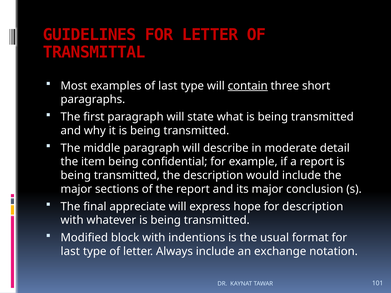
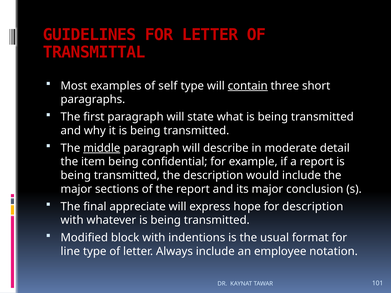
of last: last -> self (168, 86)
middle underline: none -> present (102, 148)
last: last -> line (70, 252)
exchange: exchange -> employee (280, 252)
